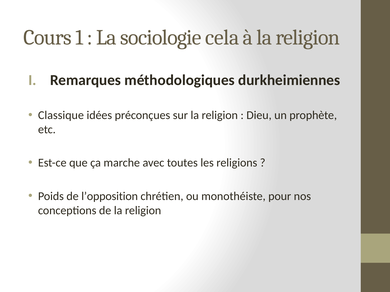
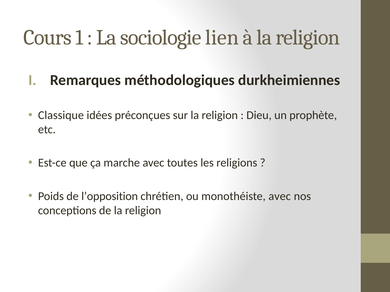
cela: cela -> lien (222, 38)
monothéiste pour: pour -> avec (280, 196)
